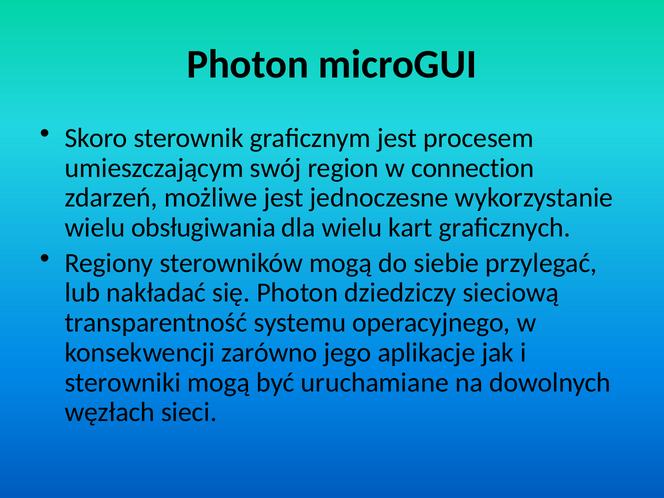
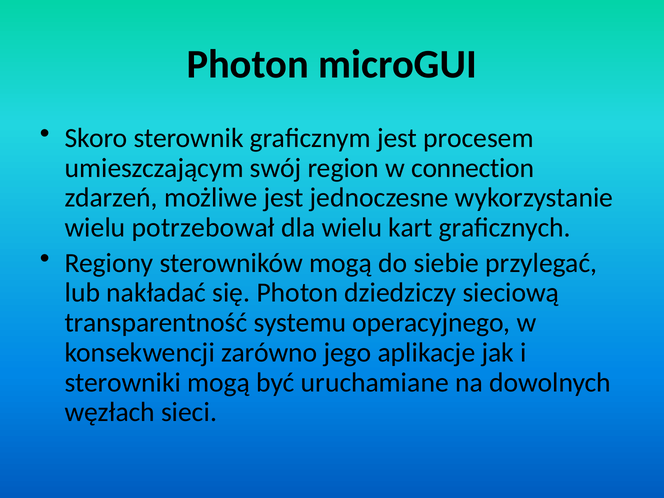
obsługiwania: obsługiwania -> potrzebował (203, 228)
